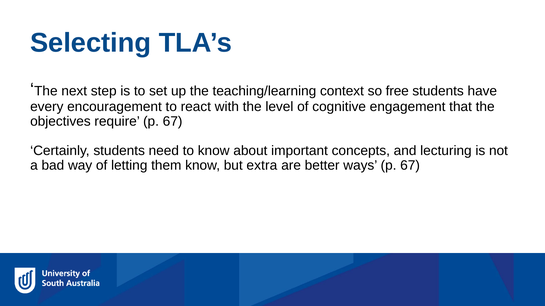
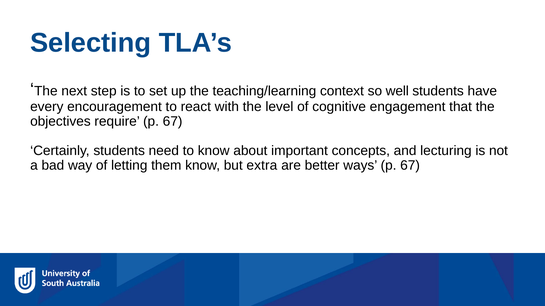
free: free -> well (397, 91)
